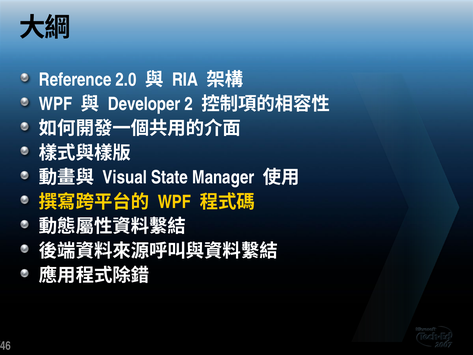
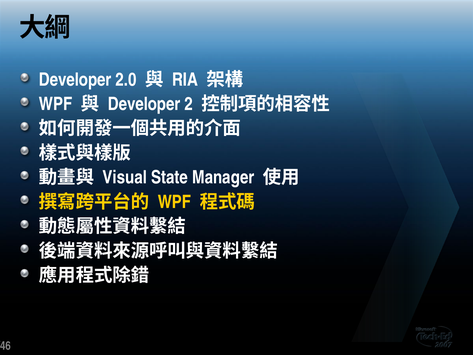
Reference: Reference -> Developer (75, 80)
